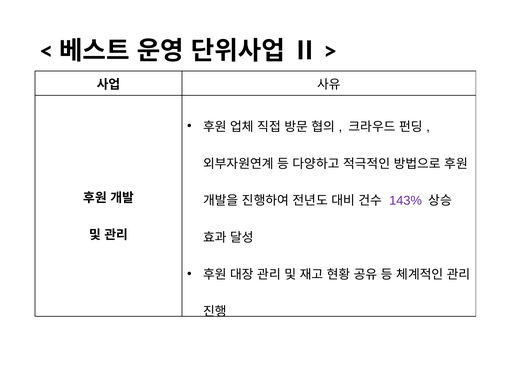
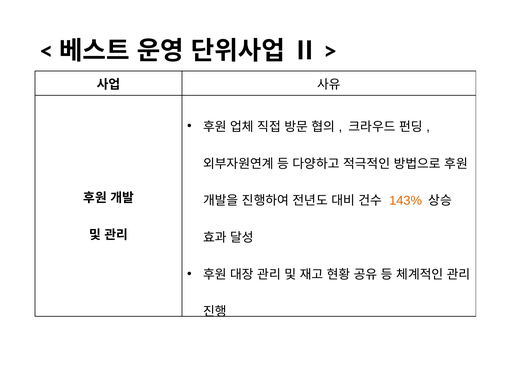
143% colour: purple -> orange (406, 201)
